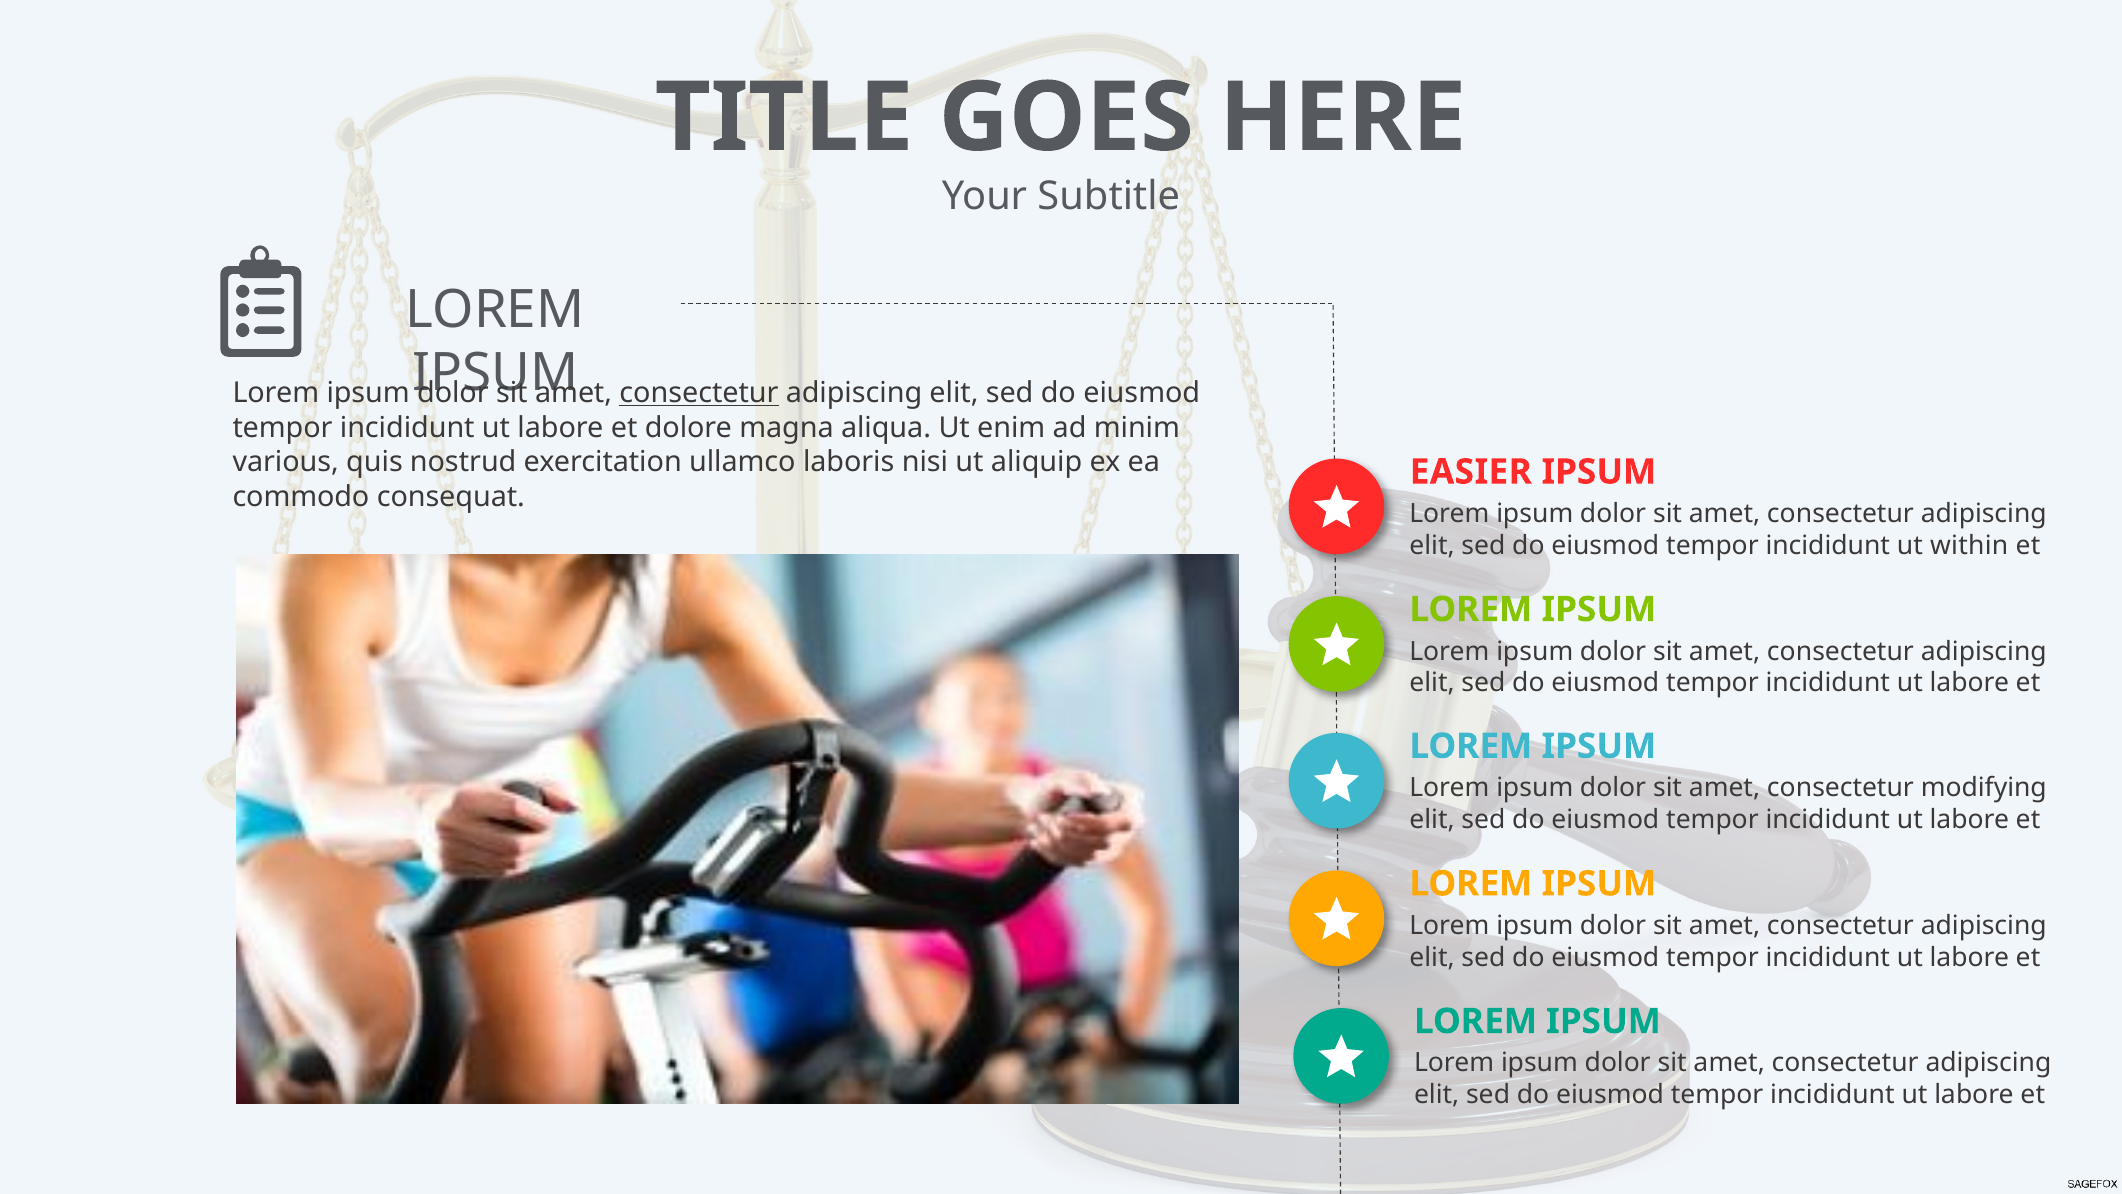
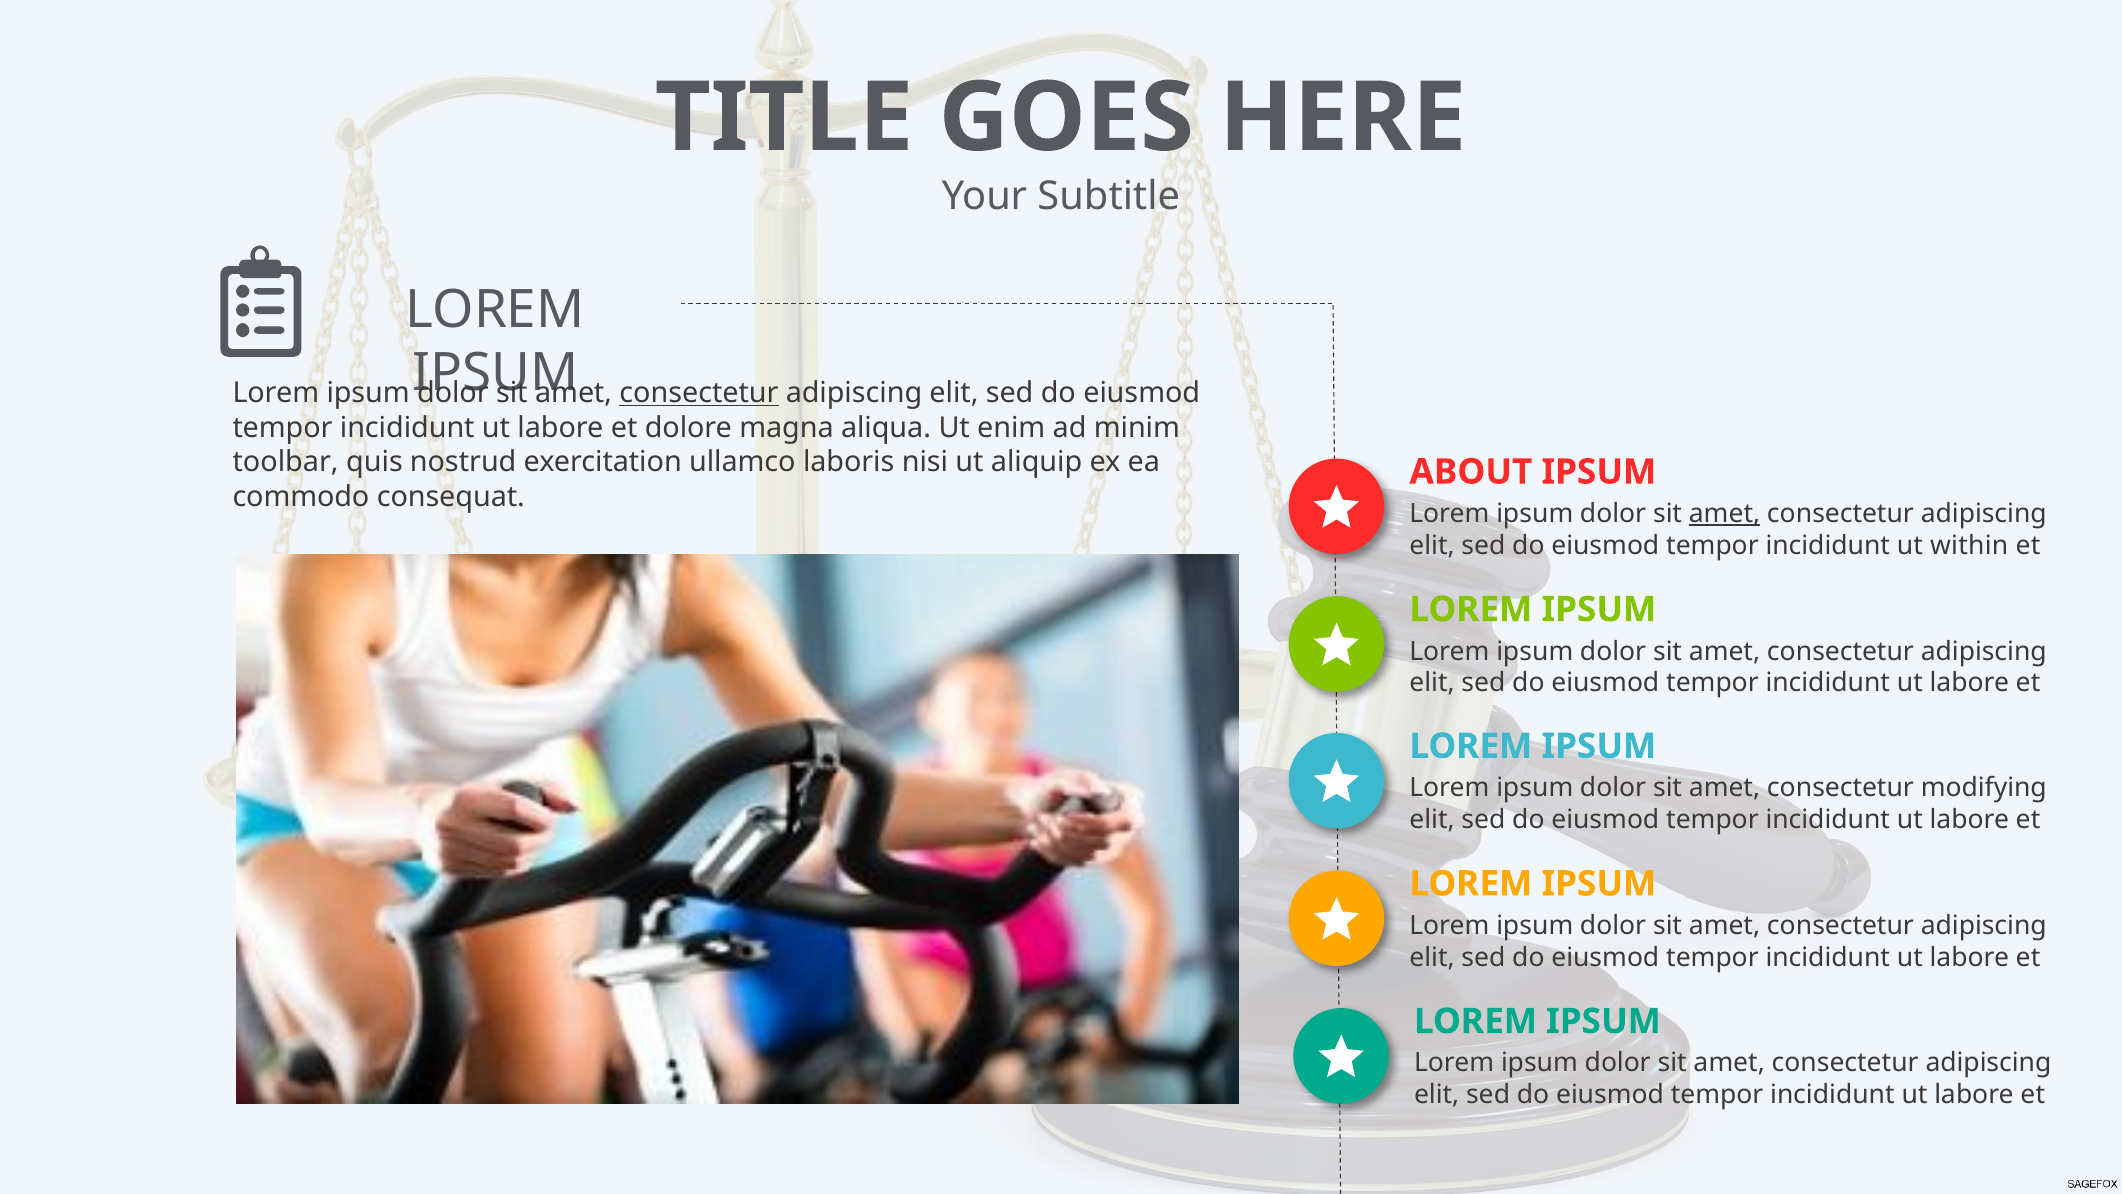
various: various -> toolbar (286, 462)
EASIER: EASIER -> ABOUT (1471, 472)
amet underline: none -> present (1725, 514)
